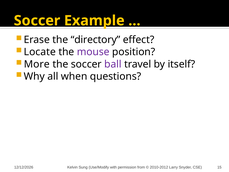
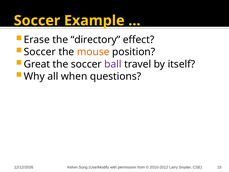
Locate: Locate -> Soccer (40, 52)
mouse colour: purple -> orange (93, 52)
More: More -> Great (37, 64)
